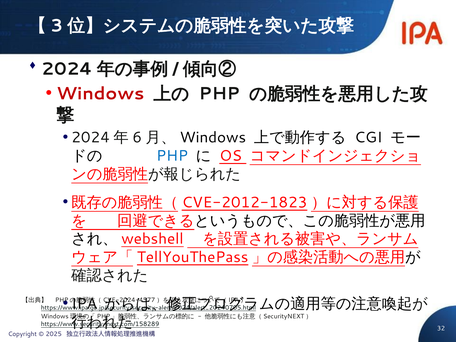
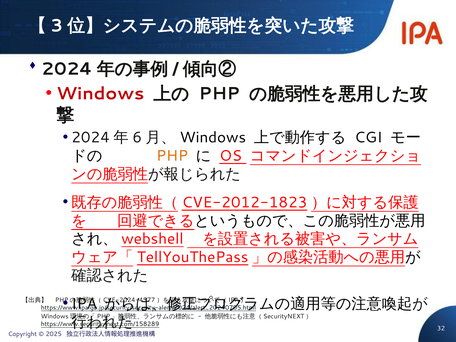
PHP colour: blue -> orange (172, 156)
